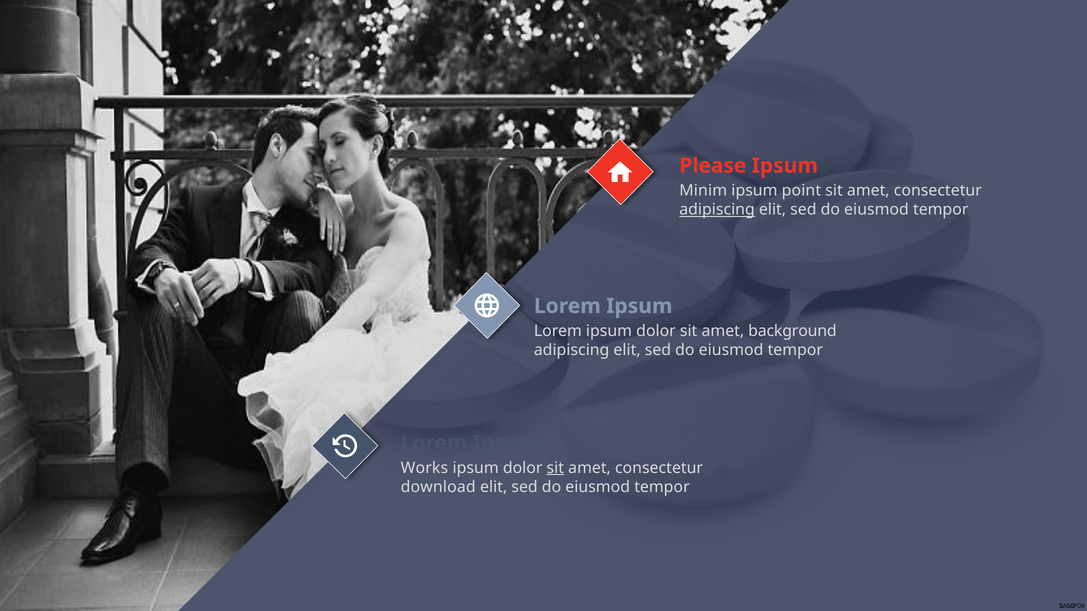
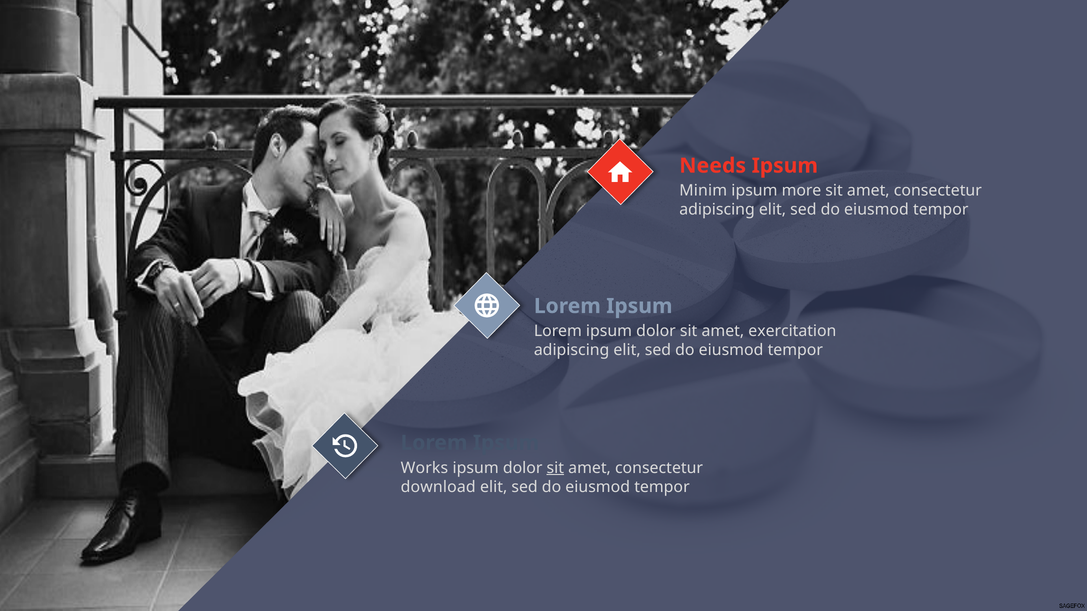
Please: Please -> Needs (713, 166)
point: point -> more (801, 191)
adipiscing underline: present -> none (717, 210)
background: background -> exercitation (792, 331)
